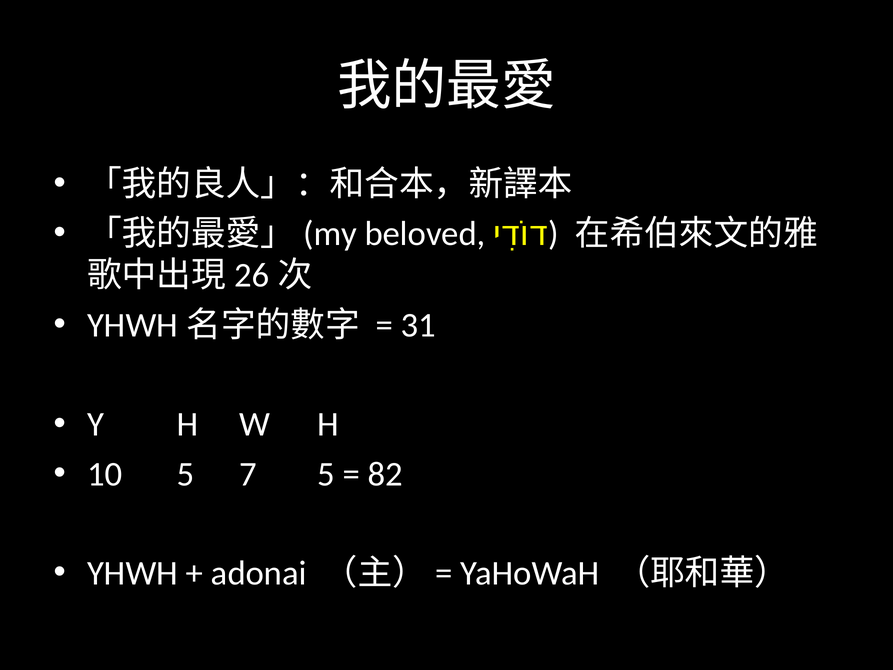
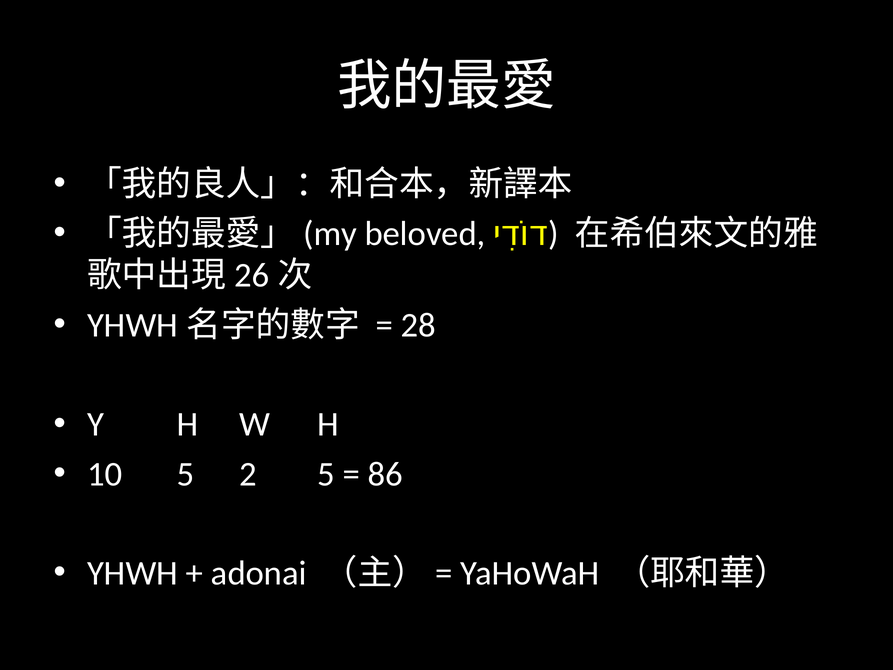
31: 31 -> 28 (418, 325)
7: 7 -> 2 (248, 474)
82: 82 -> 86 (385, 474)
